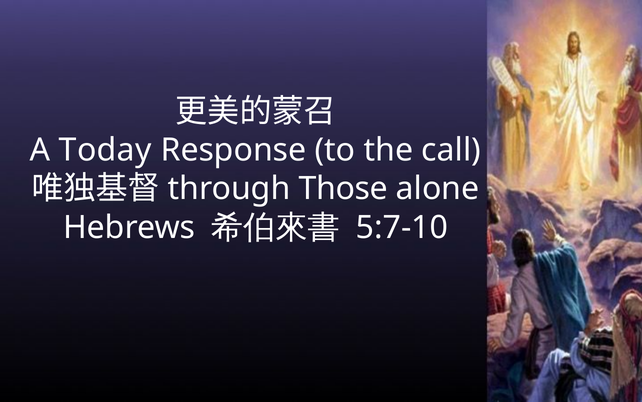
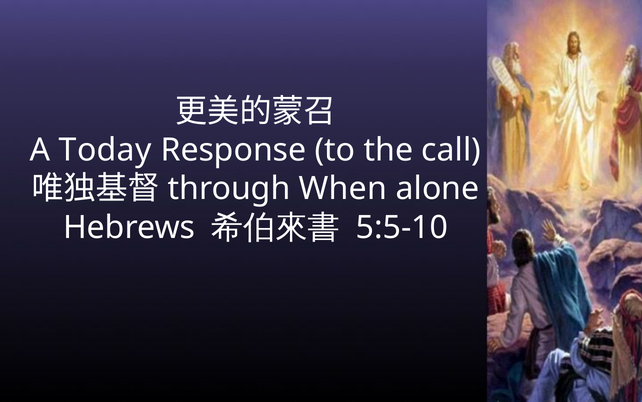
Those: Those -> When (343, 188)
5:7-10: 5:7-10 -> 5:5-10 (402, 227)
